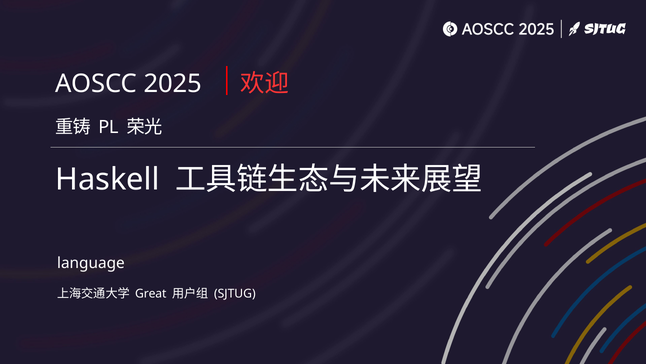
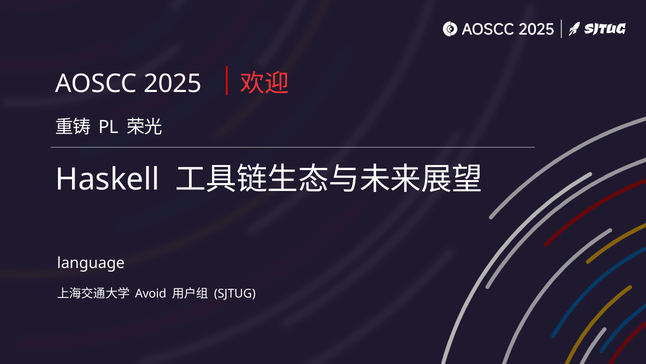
Great: Great -> Avoid (151, 293)
